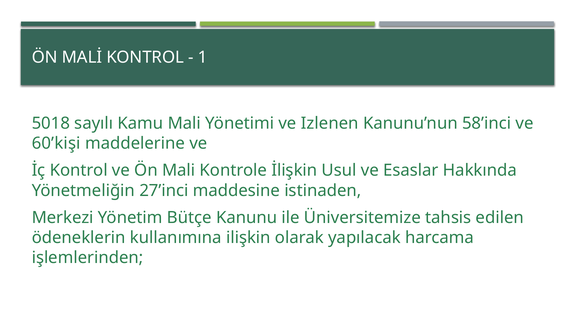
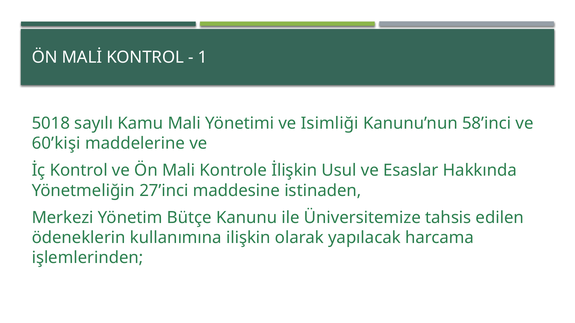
Izlenen: Izlenen -> Isimliği (330, 124)
